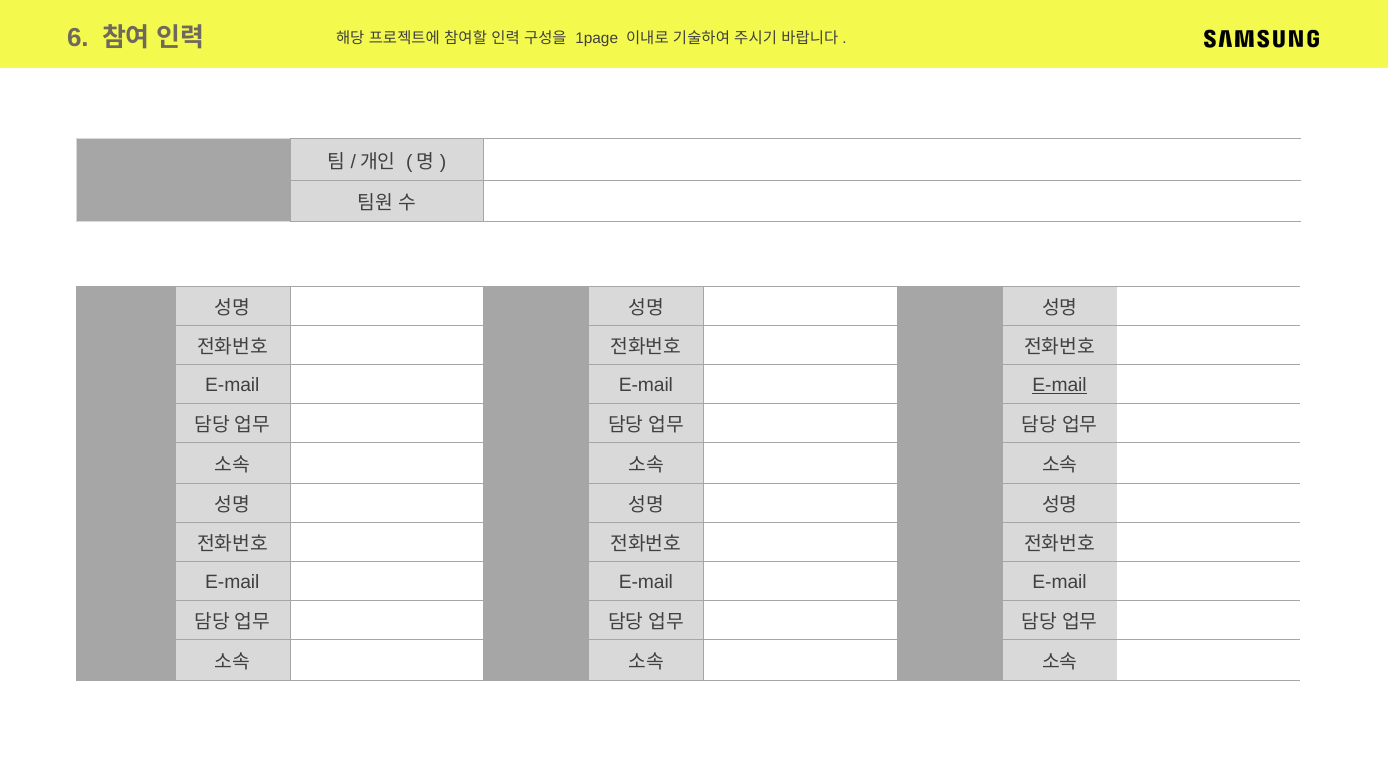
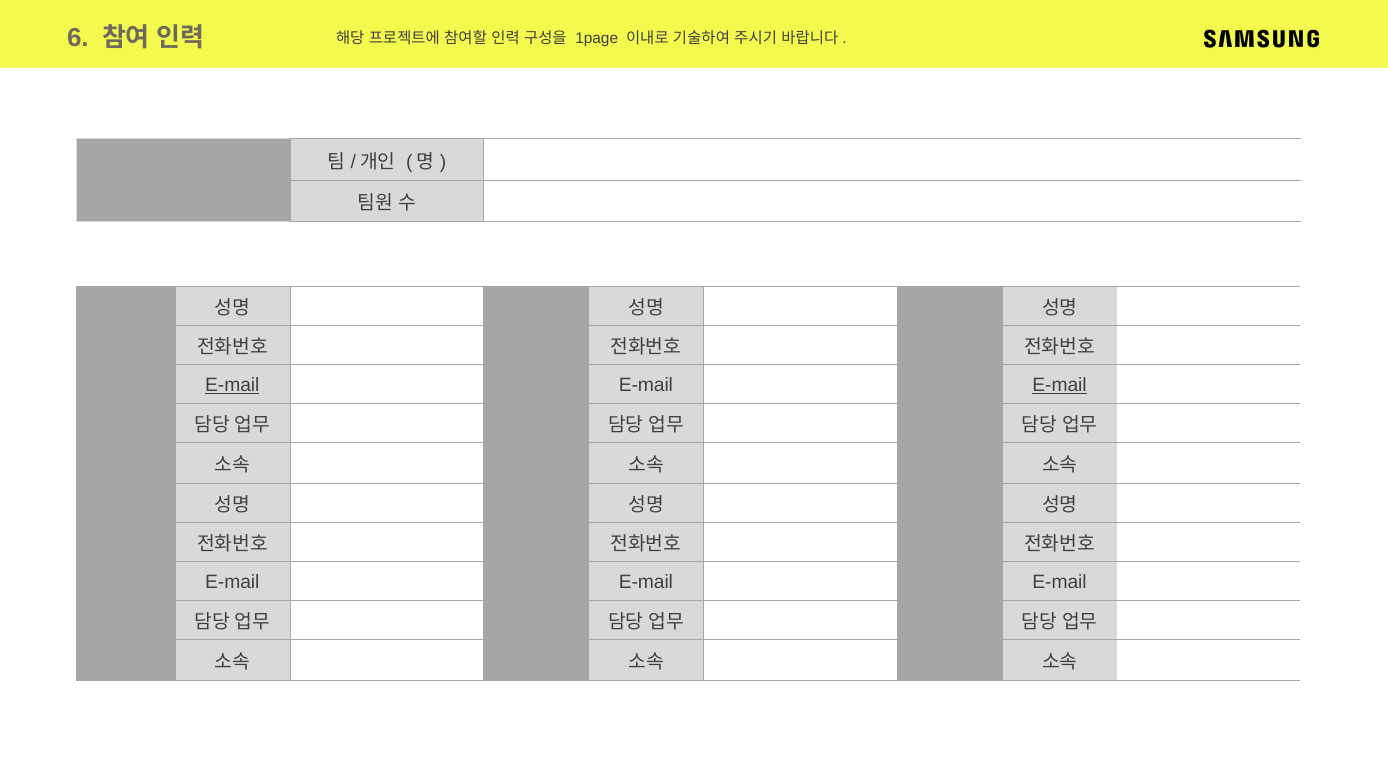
E-mail underline: none -> present (232, 385)
